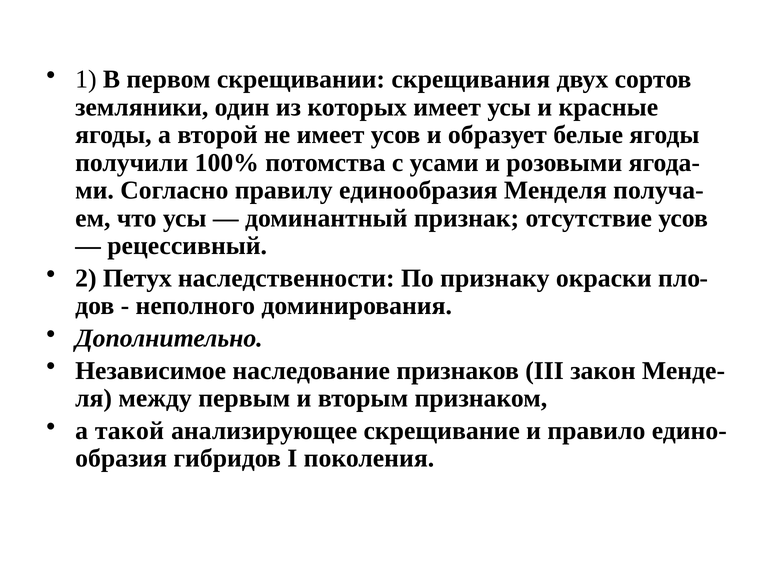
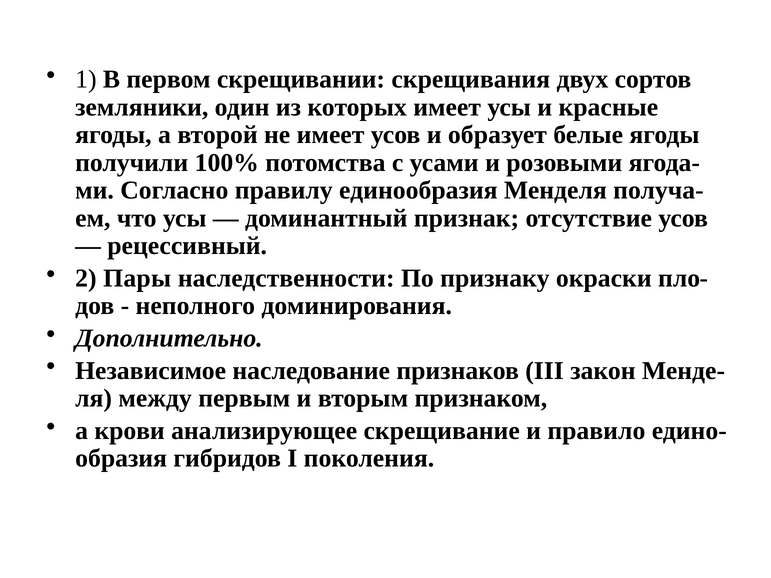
Петух: Петух -> Пары (137, 278)
такой: такой -> крови (130, 431)
